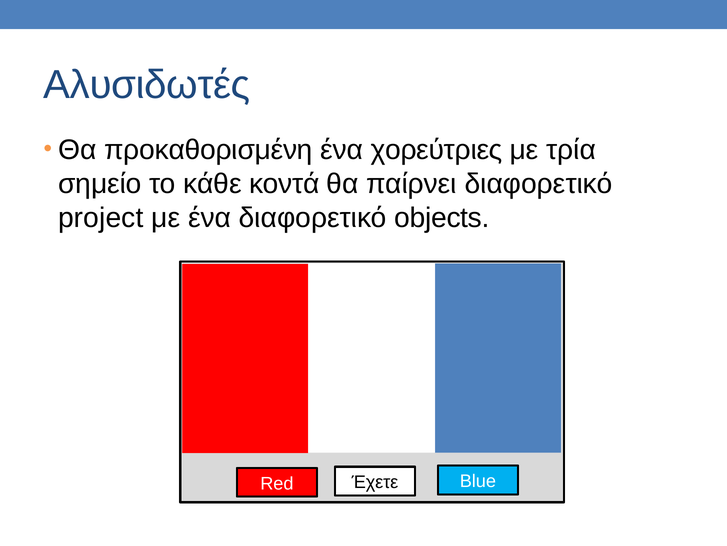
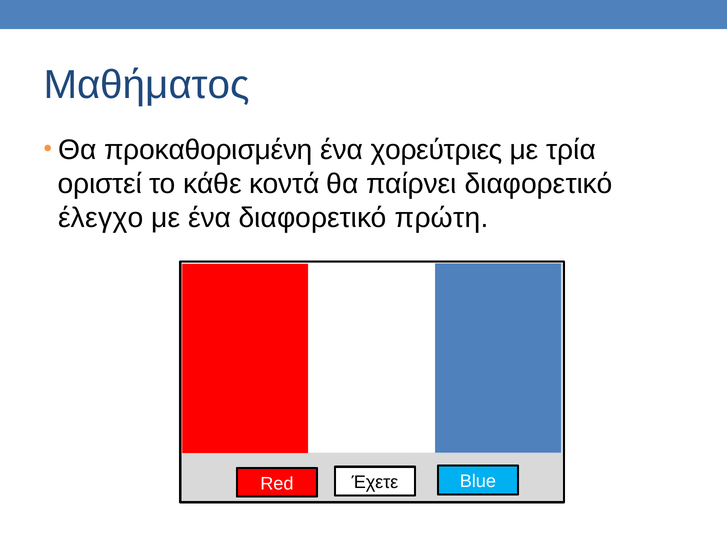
Αλυσιδωτές: Αλυσιδωτές -> Μαθήματος (147, 85)
σημείο: σημείο -> οριστεί (100, 184)
project: project -> έλεγχο (101, 218)
objects: objects -> πρώτη (442, 218)
